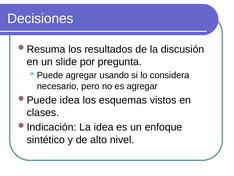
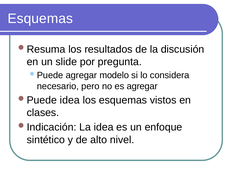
Decisiones: Decisiones -> Esquemas (40, 18)
usando: usando -> modelo (114, 75)
